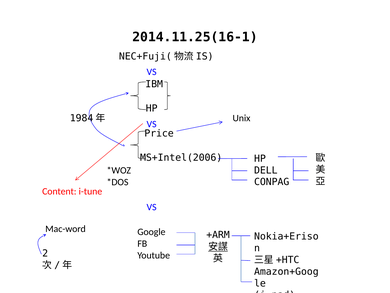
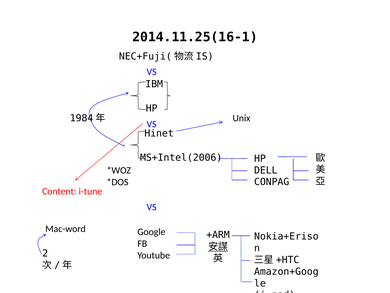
Price: Price -> Hinet (159, 133)
